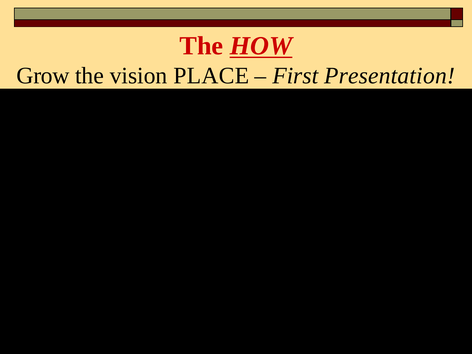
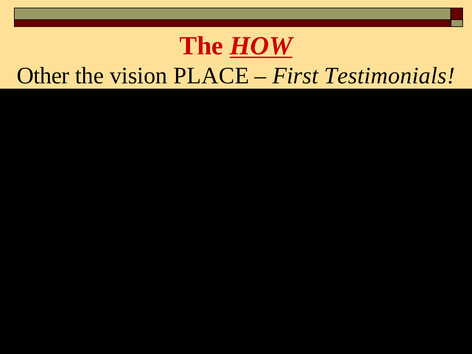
Grow: Grow -> Other (43, 76)
Presentation: Presentation -> Testimonials (390, 76)
